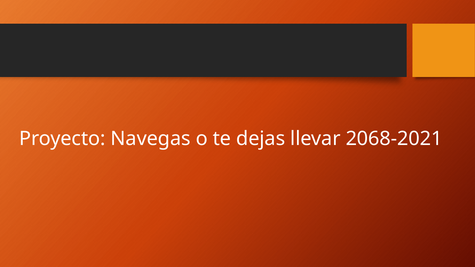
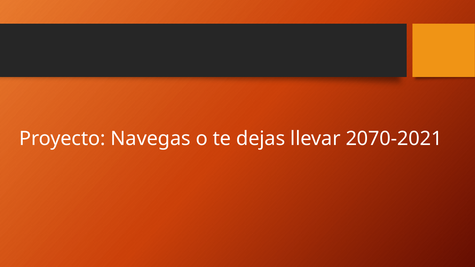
2068-2021: 2068-2021 -> 2070-2021 (394, 139)
